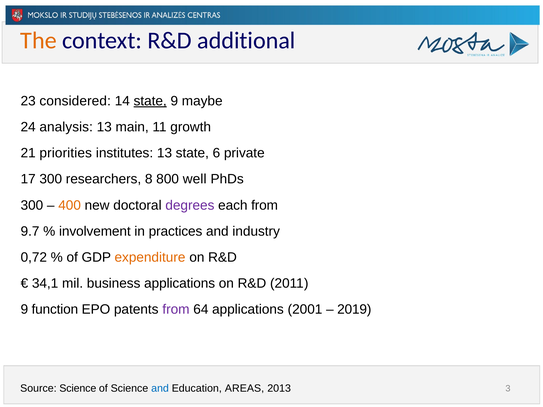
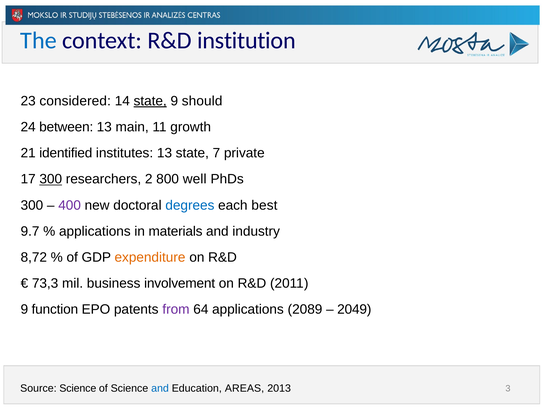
The colour: orange -> blue (39, 41)
additional: additional -> institution (246, 41)
maybe: maybe -> should (202, 101)
analysis: analysis -> between (66, 127)
priorities: priorities -> identified (66, 153)
6: 6 -> 7 (216, 153)
300 underline: none -> present (51, 179)
8: 8 -> 2 (149, 179)
400 colour: orange -> purple (70, 205)
degrees colour: purple -> blue (190, 205)
each from: from -> best (264, 205)
involvement: involvement -> applications (95, 231)
practices: practices -> materials (176, 231)
0,72: 0,72 -> 8,72 (34, 257)
34,1: 34,1 -> 73,3 (45, 284)
business applications: applications -> involvement (180, 284)
2001: 2001 -> 2089 (305, 310)
2019: 2019 -> 2049 (354, 310)
